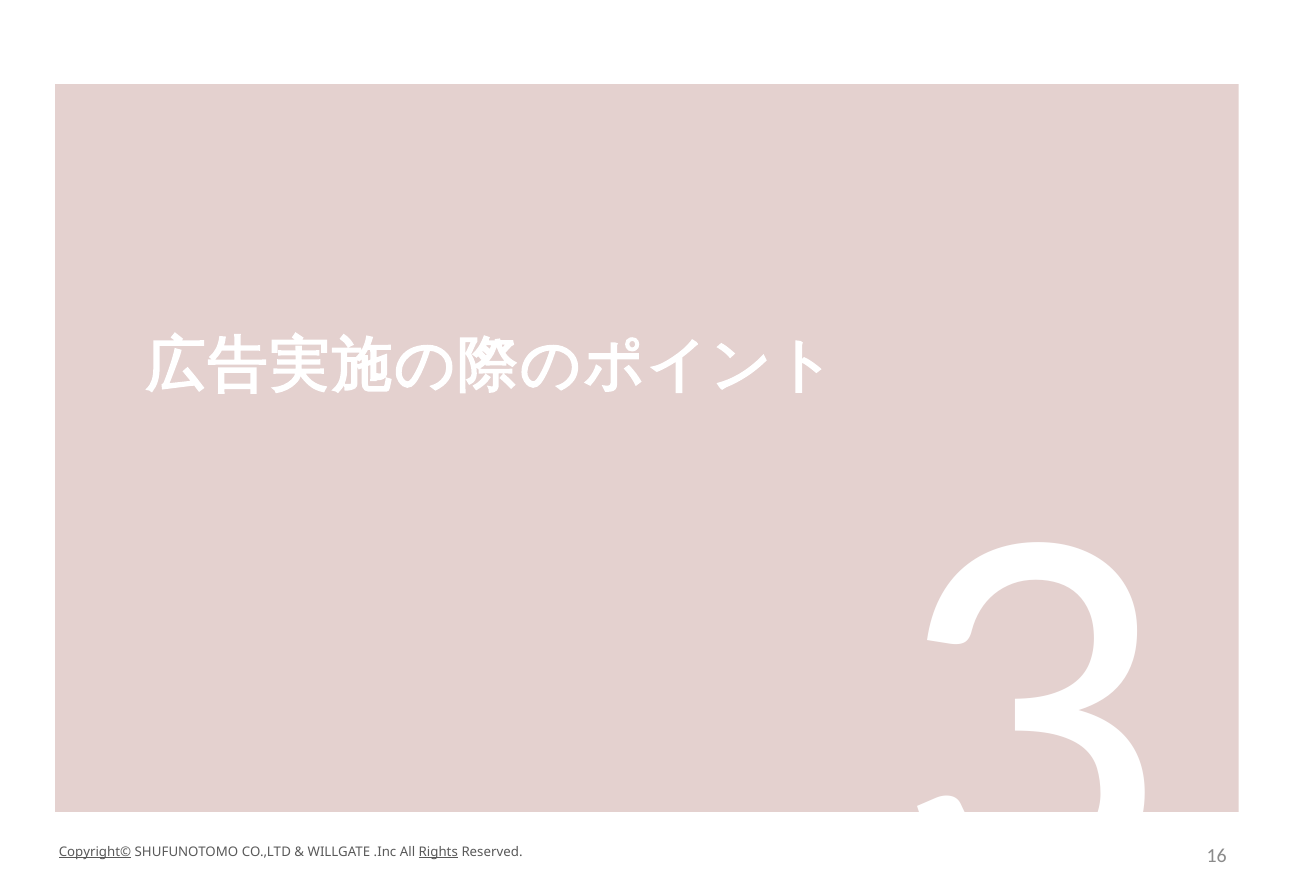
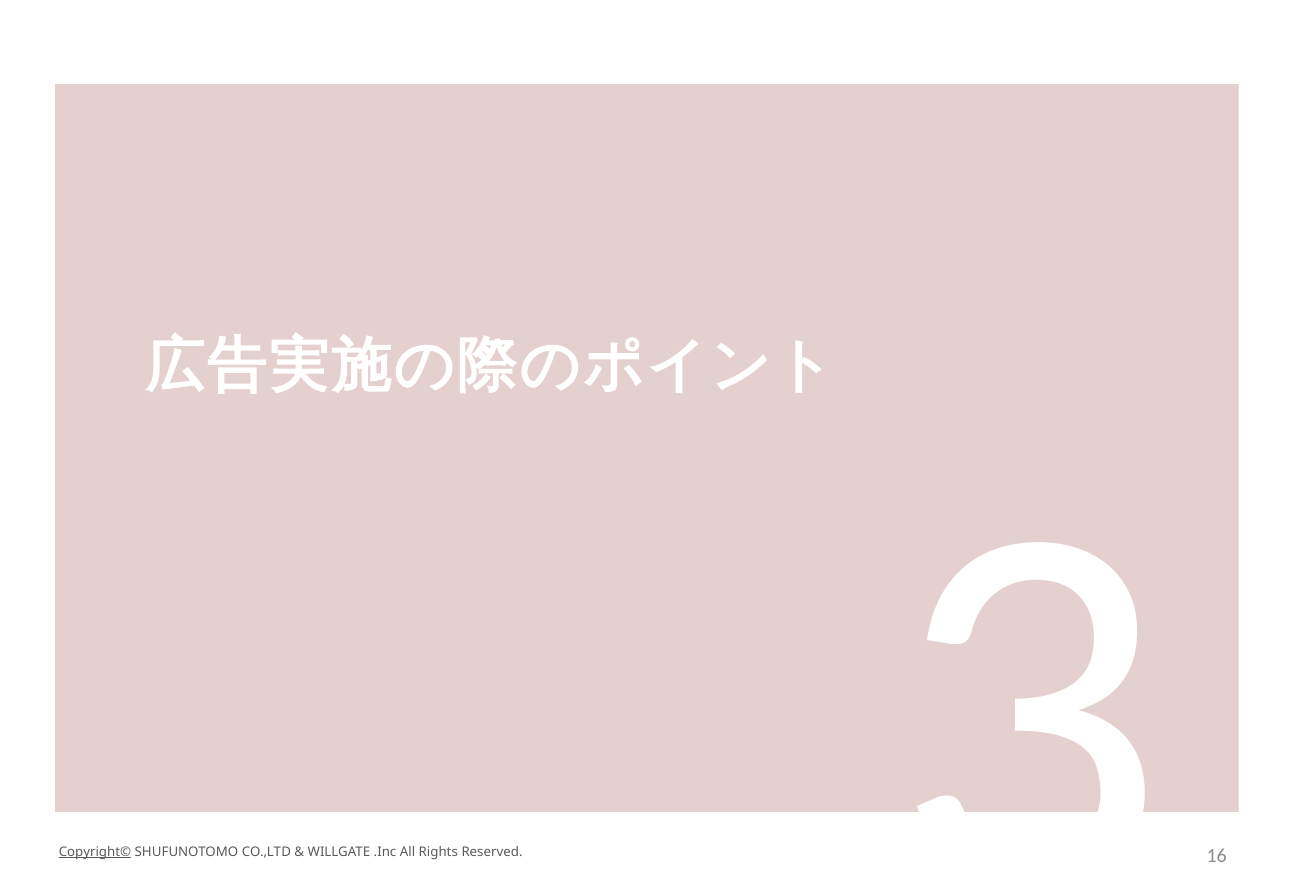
Rights underline: present -> none (438, 852)
